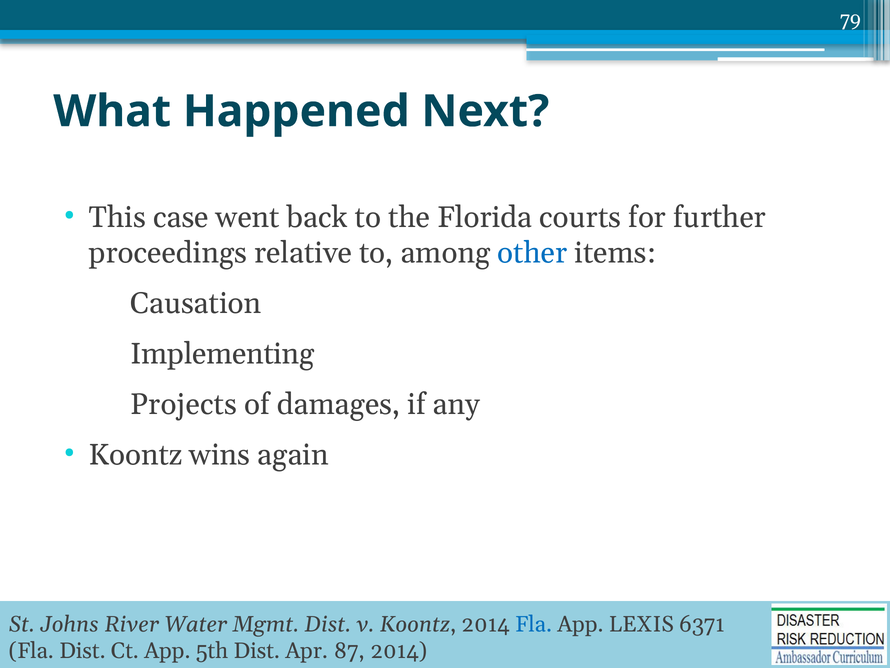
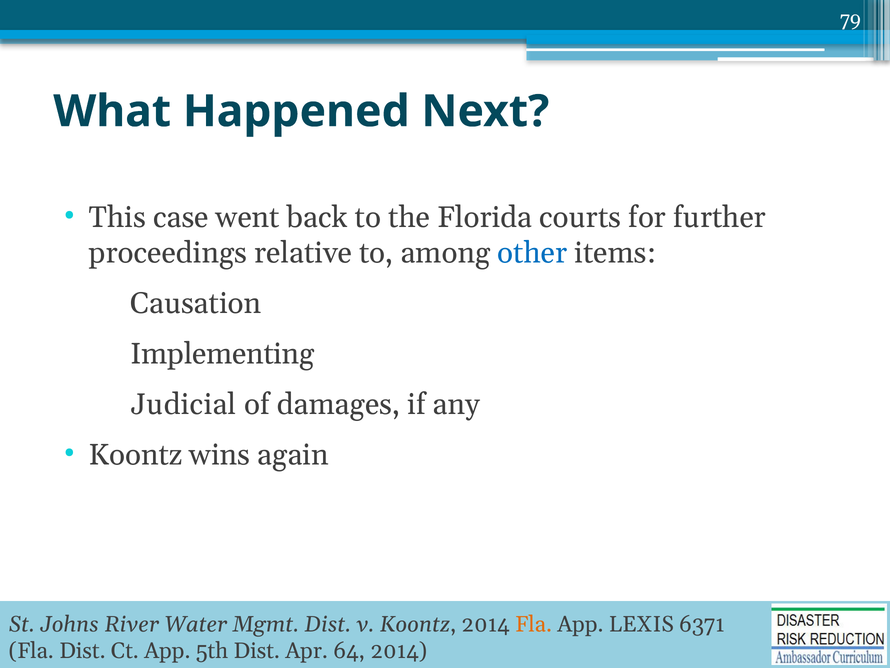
Projects: Projects -> Judicial (183, 404)
Fla colour: blue -> orange (534, 624)
87: 87 -> 64 (349, 651)
